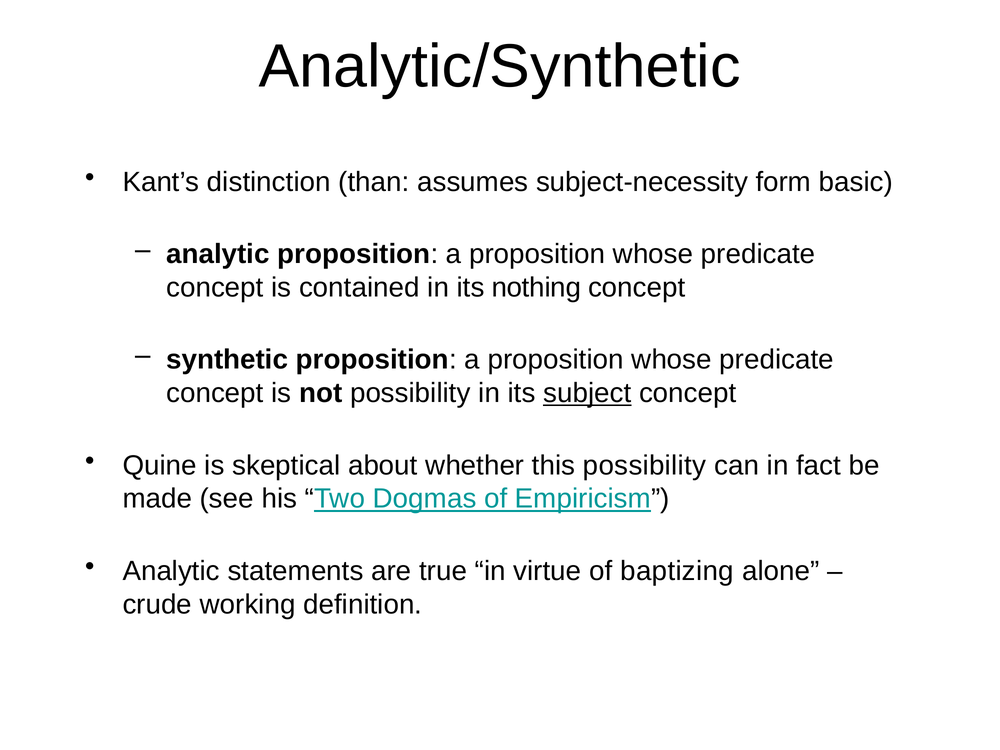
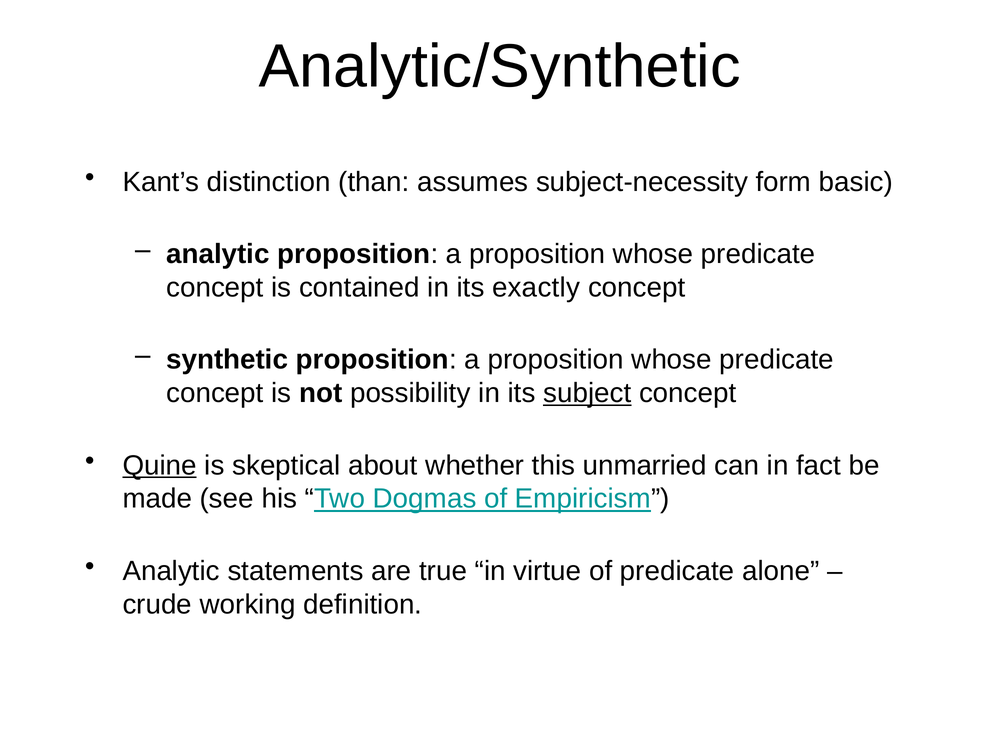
nothing: nothing -> exactly (536, 288)
Quine underline: none -> present (160, 465)
this possibility: possibility -> unmarried (645, 465)
of baptizing: baptizing -> predicate (677, 571)
